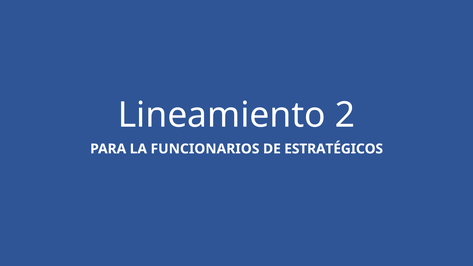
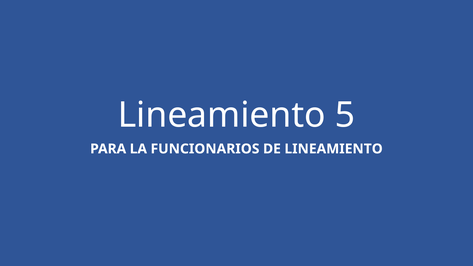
2: 2 -> 5 (345, 115)
DE ESTRATÉGICOS: ESTRATÉGICOS -> LINEAMIENTO (334, 149)
